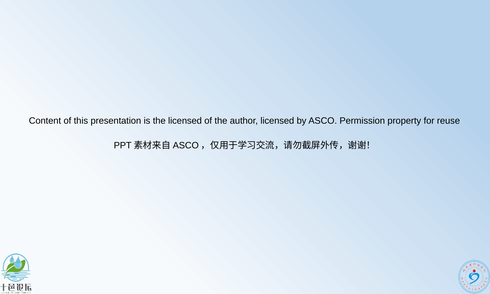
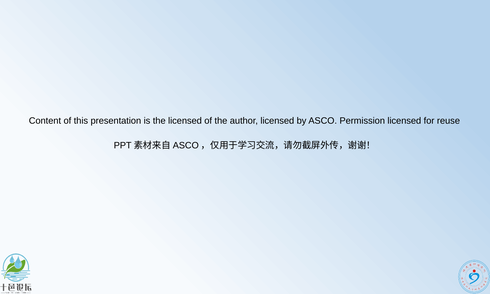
Permission property: property -> licensed (404, 121)
